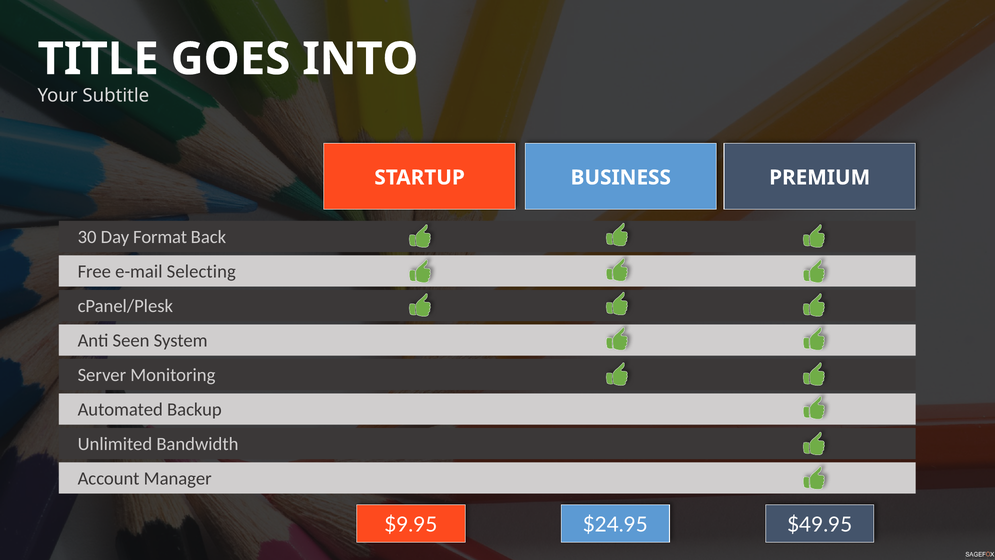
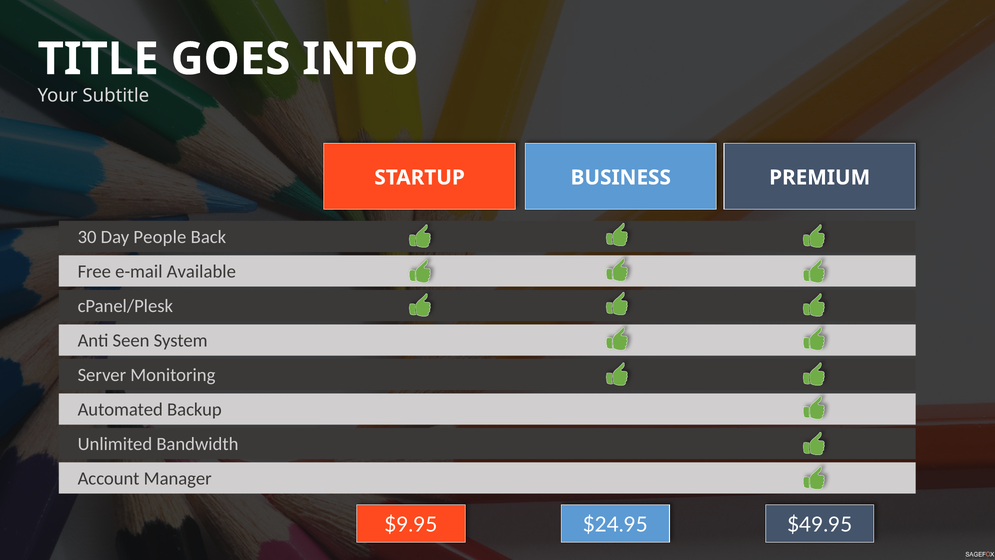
Format: Format -> People (160, 237)
Selecting: Selecting -> Available (201, 271)
